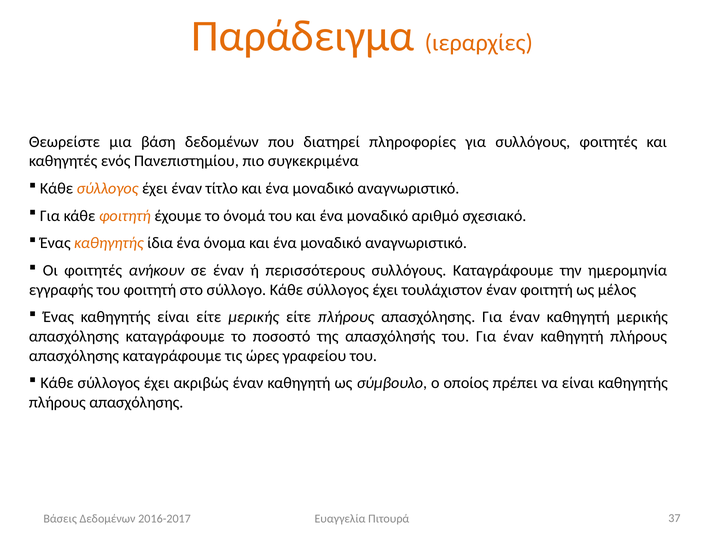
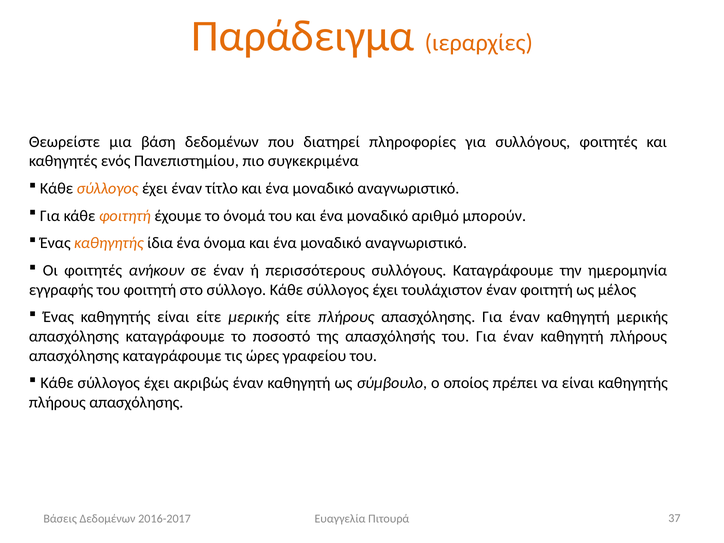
σχεσιακό: σχεσιακό -> μπορούν (494, 216)
